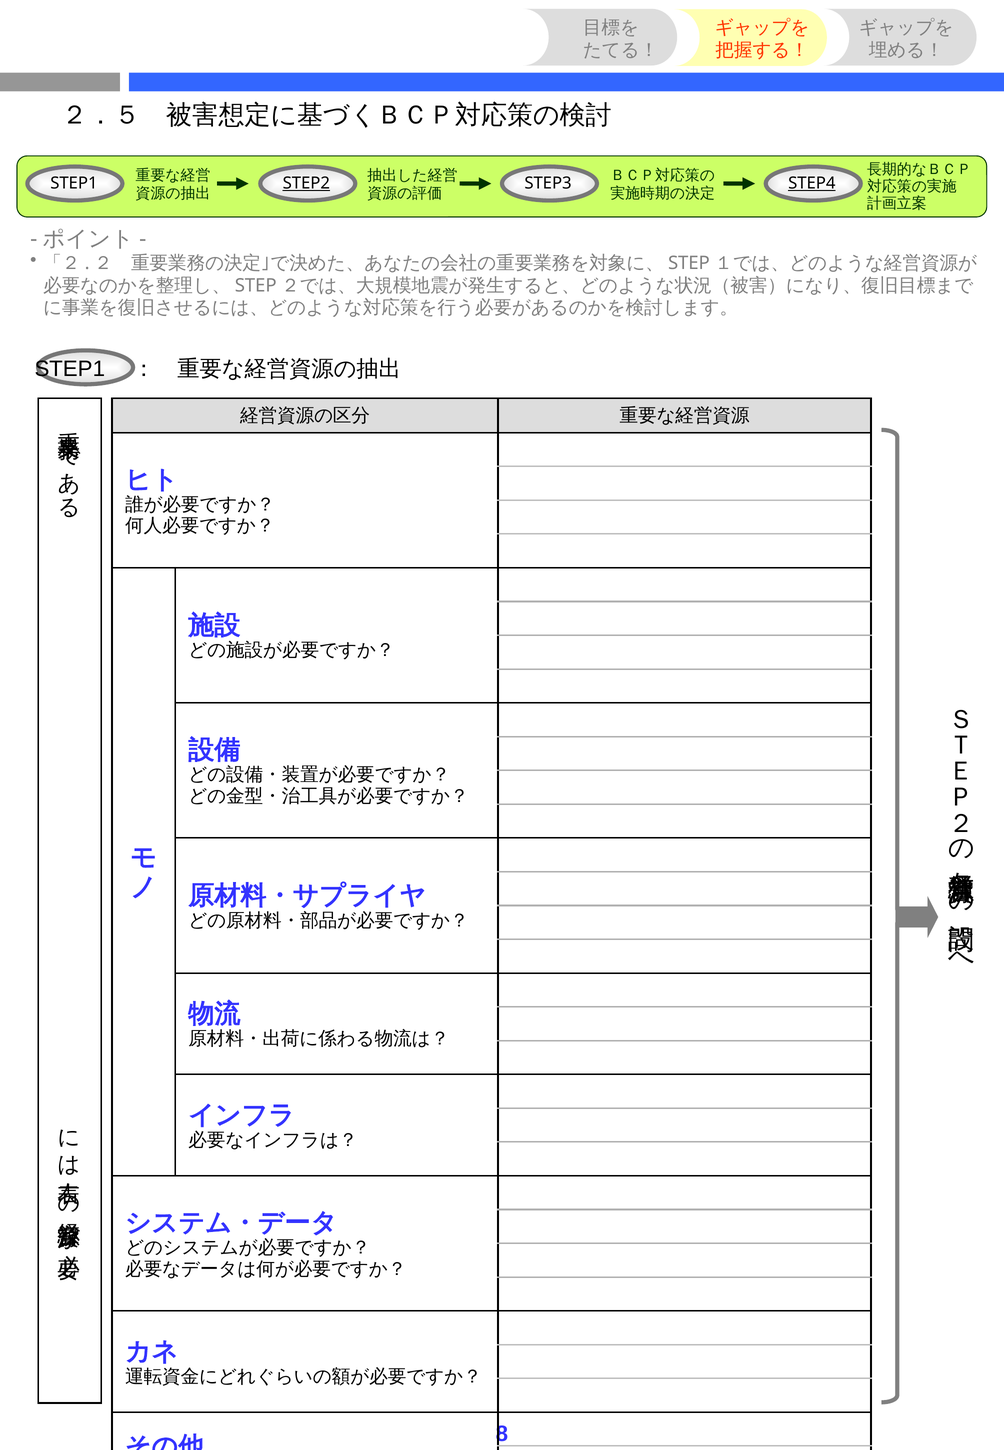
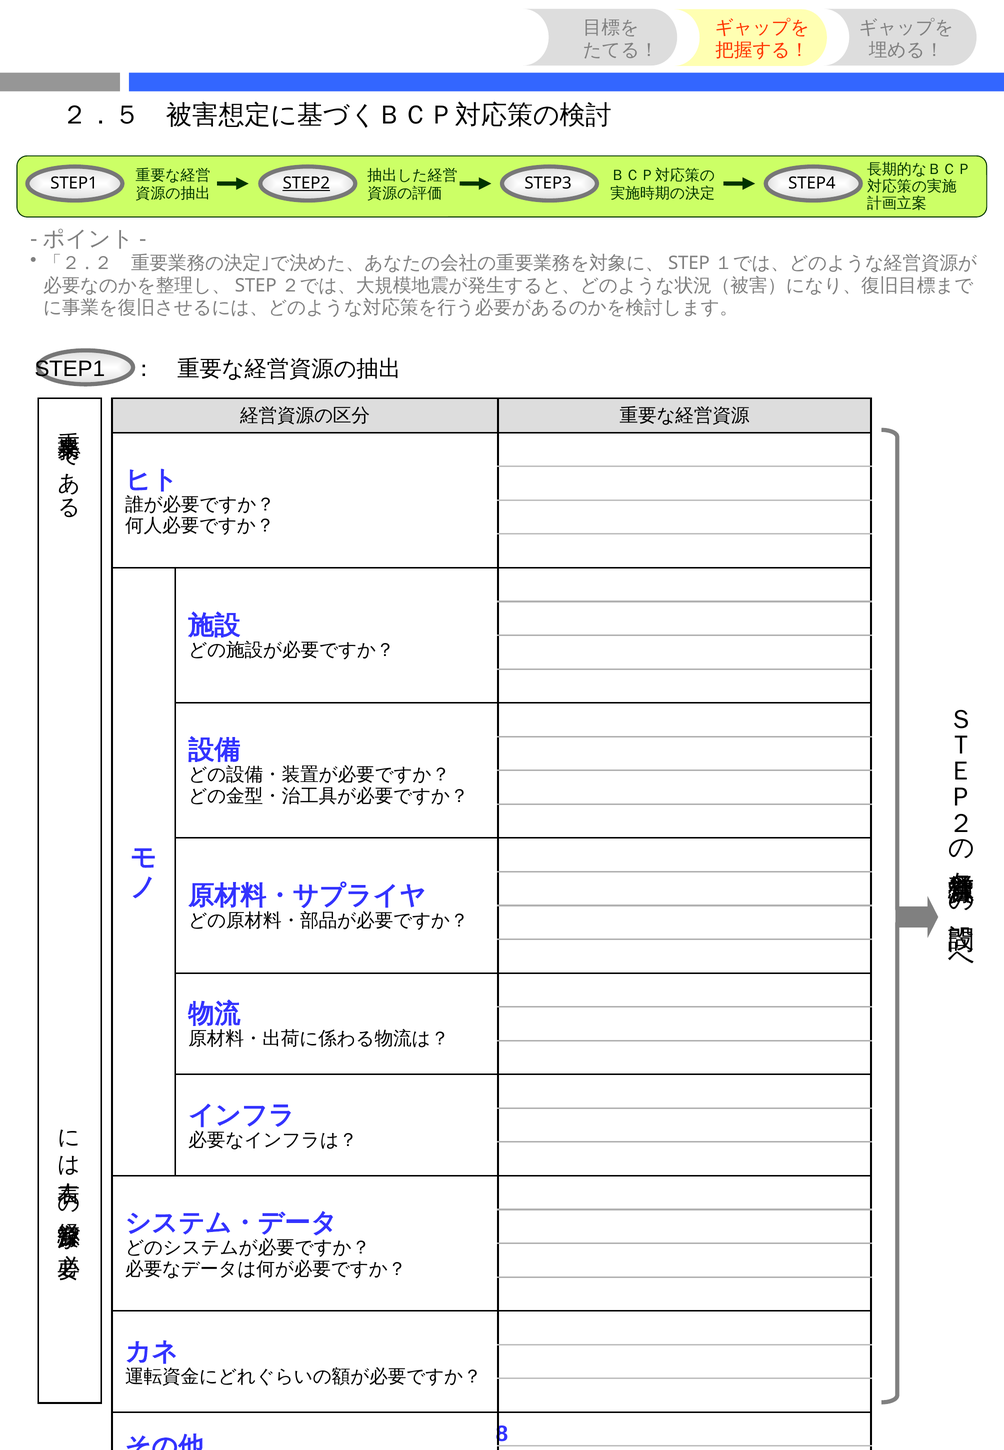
STEP4 underline: present -> none (812, 183)
